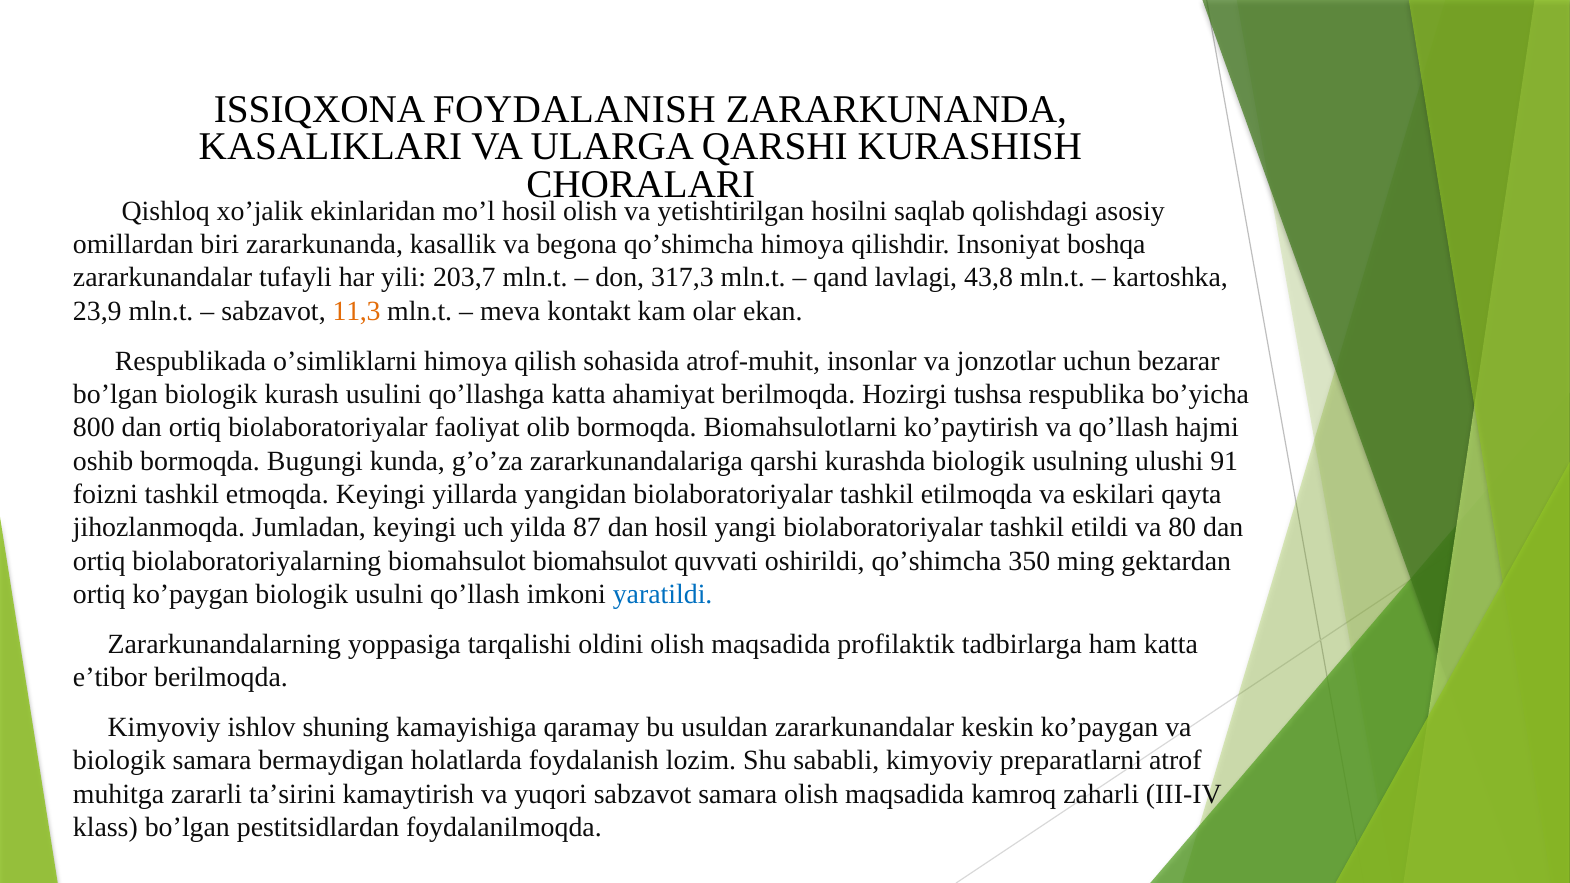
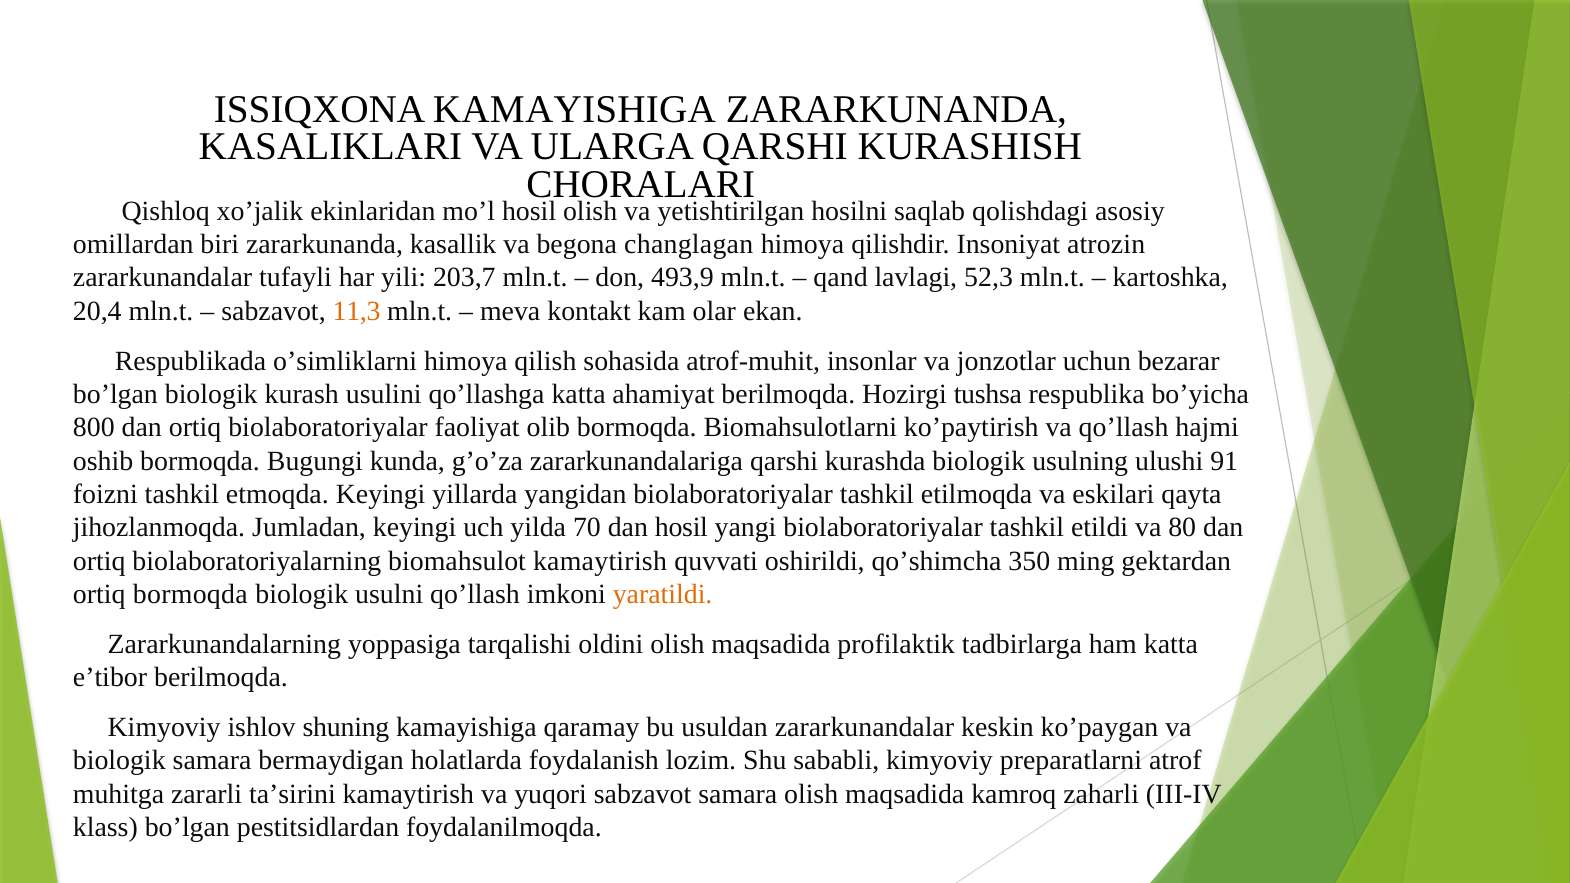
ISSIQXONA FOYDALANISH: FOYDALANISH -> KAMAYISHIGA (574, 109)
begona qoʼshimcha: qoʼshimcha -> changlagan (689, 244)
boshqa: boshqa -> atrozin (1106, 244)
317,3: 317,3 -> 493,9 (682, 278)
43,8: 43,8 -> 52,3 (989, 278)
23,9: 23,9 -> 20,4 (97, 311)
87: 87 -> 70 (587, 528)
biomahsulot biomahsulot: biomahsulot -> kamaytirish (600, 561)
ortiq koʼpaygan: koʼpaygan -> bormoqda (190, 595)
yaratildi colour: blue -> orange (663, 595)
